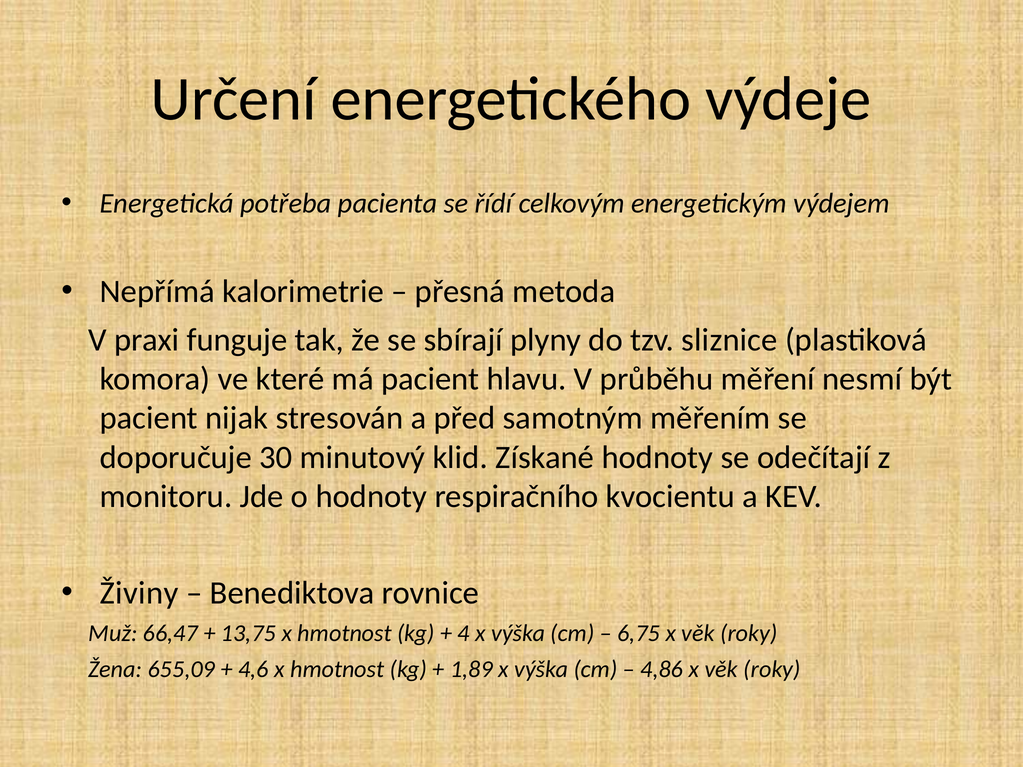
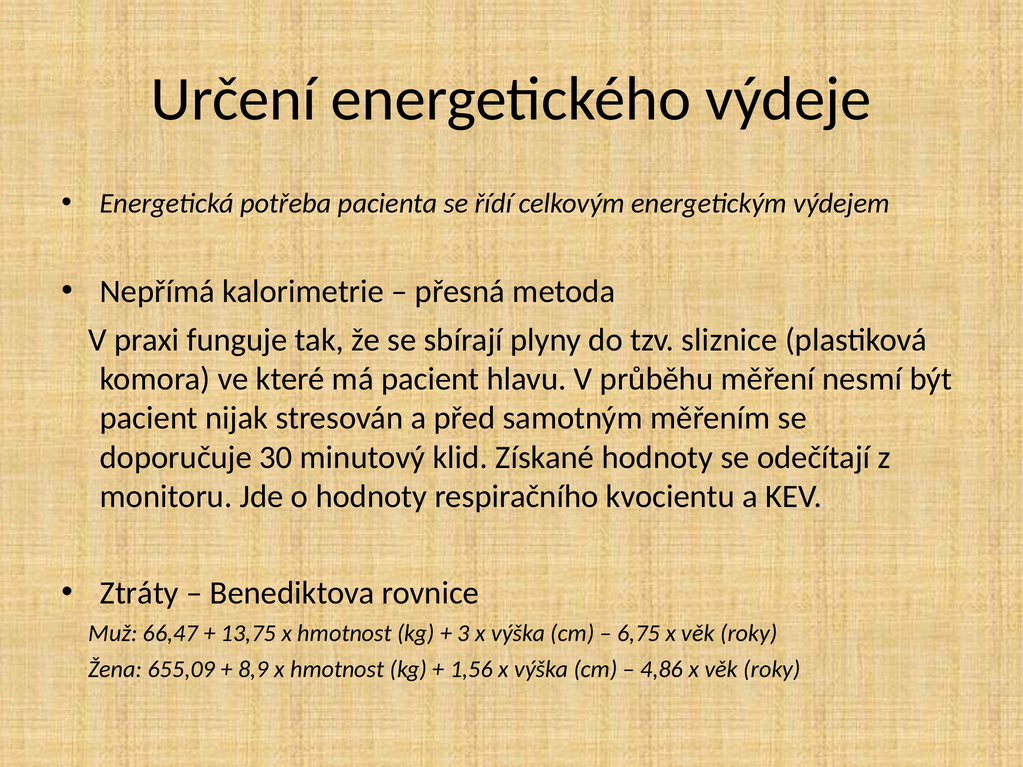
Živiny: Živiny -> Ztráty (139, 593)
4: 4 -> 3 (463, 634)
4,6: 4,6 -> 8,9 (253, 669)
1,89: 1,89 -> 1,56 (471, 669)
